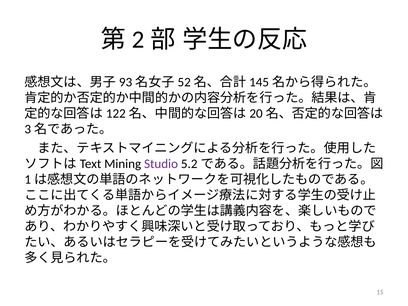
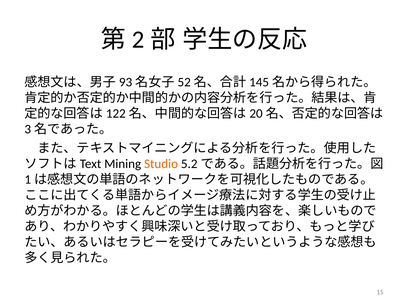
Studio colour: purple -> orange (161, 164)
